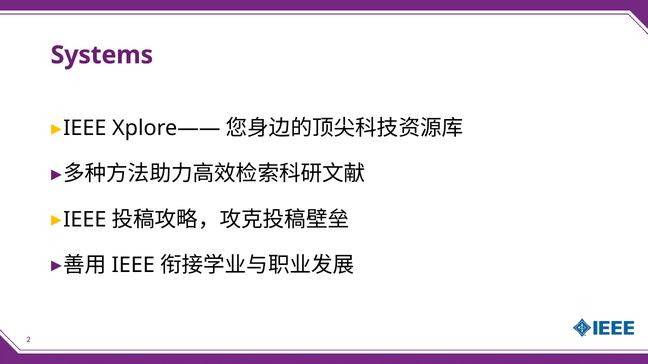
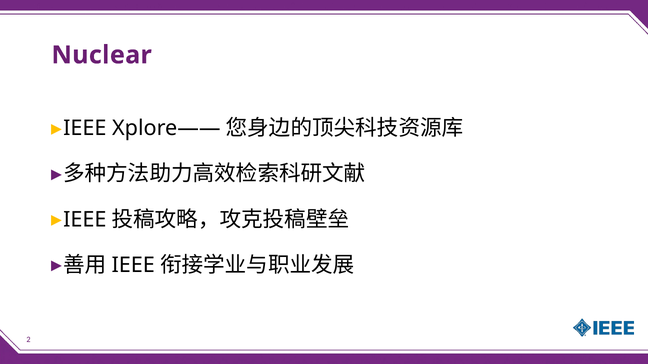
Systems: Systems -> Nuclear (102, 55)
